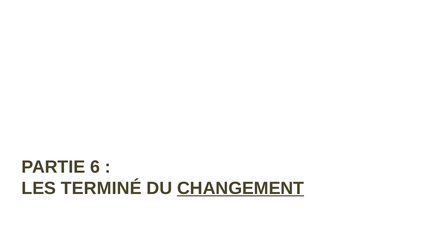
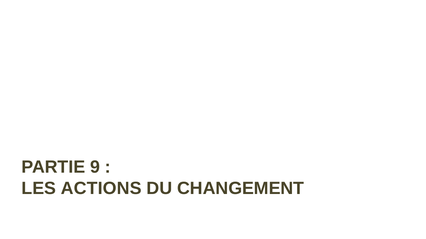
6: 6 -> 9 (95, 167)
TERMINÉ: TERMINÉ -> ACTIONS (101, 189)
CHANGEMENT underline: present -> none (241, 189)
